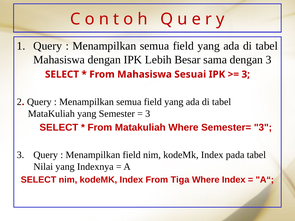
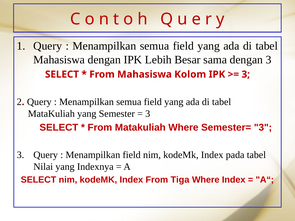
Sesuai: Sesuai -> Kolom (190, 74)
